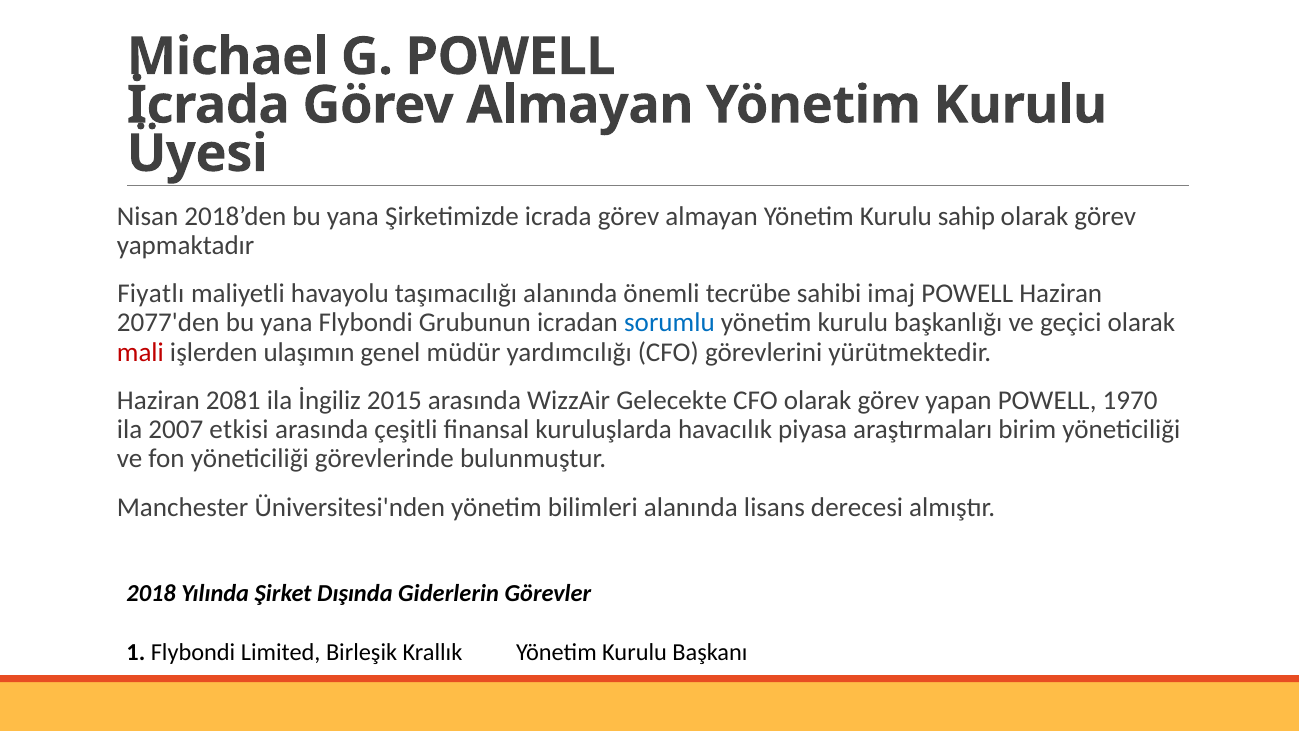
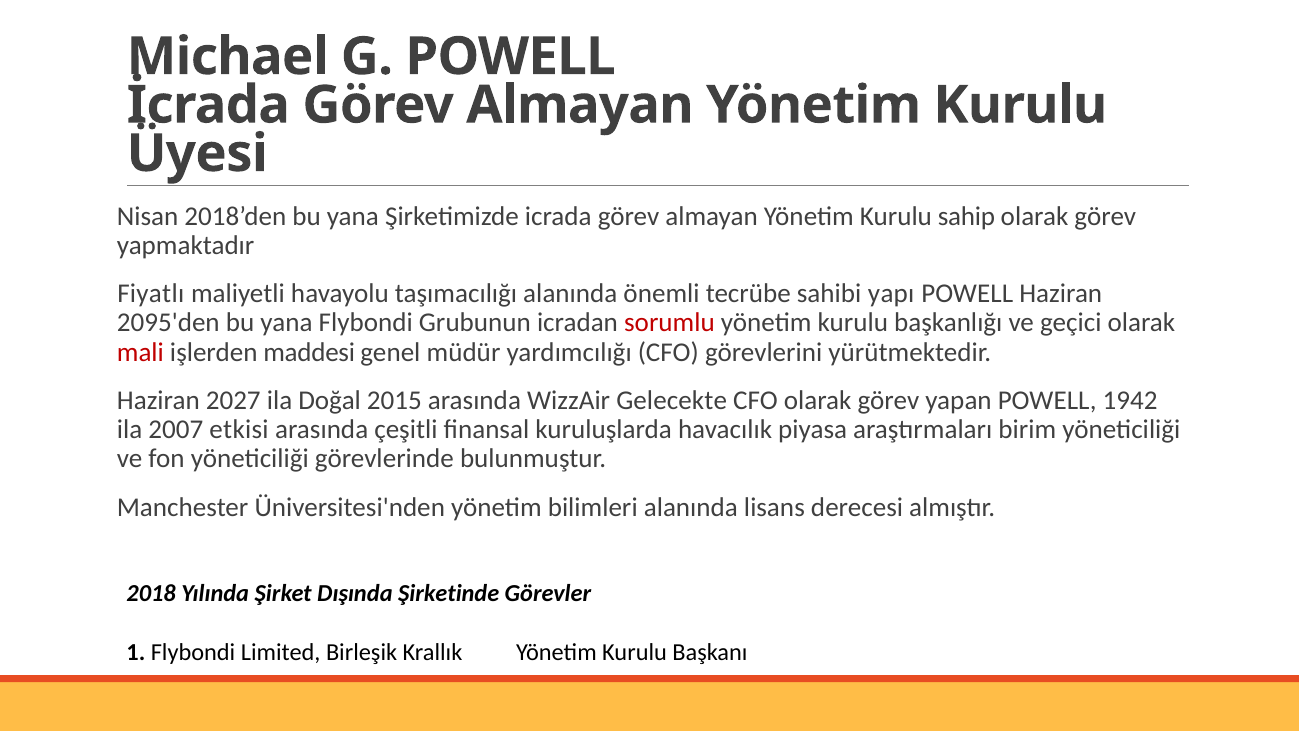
imaj: imaj -> yapı (891, 294)
2077'den: 2077'den -> 2095'den (168, 323)
sorumlu colour: blue -> red (669, 323)
ulaşımın: ulaşımın -> maddesi (309, 352)
2081: 2081 -> 2027 (233, 400)
İngiliz: İngiliz -> Doğal (330, 400)
1970: 1970 -> 1942 (1130, 400)
Giderlerin: Giderlerin -> Şirketinde (449, 593)
